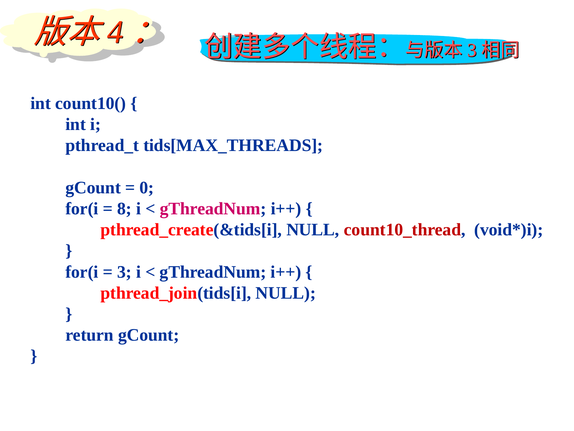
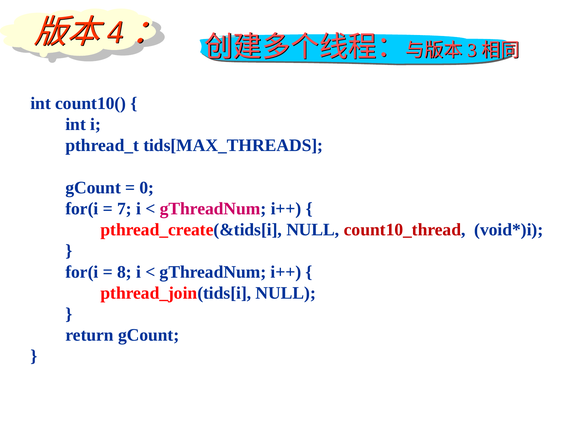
8: 8 -> 7 (124, 208)
3: 3 -> 8 (124, 272)
